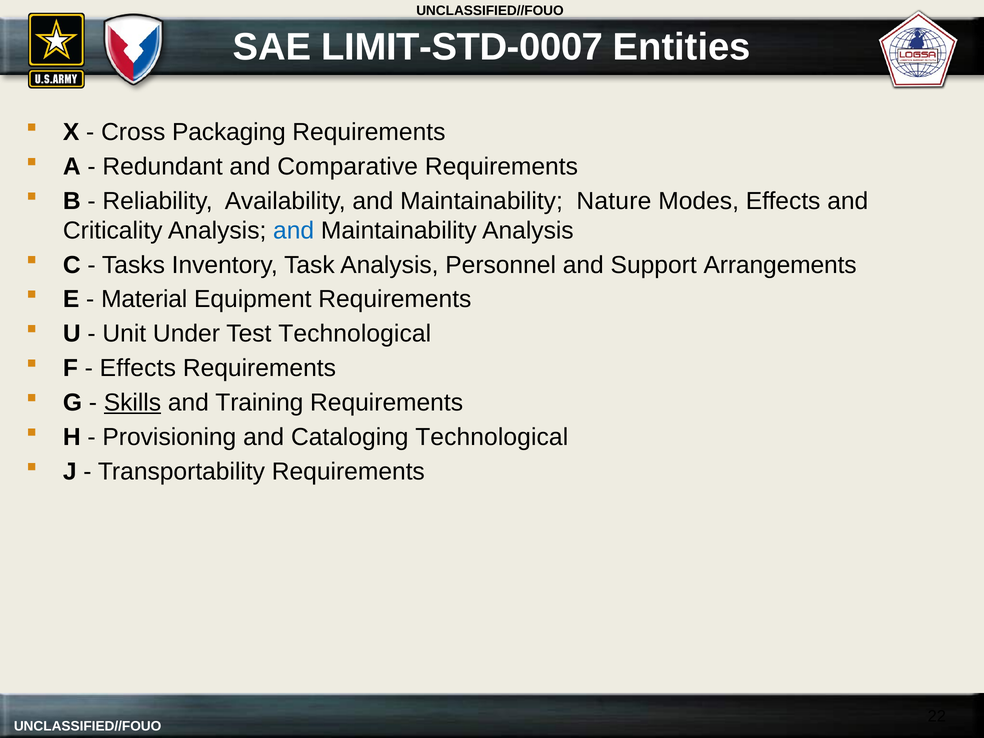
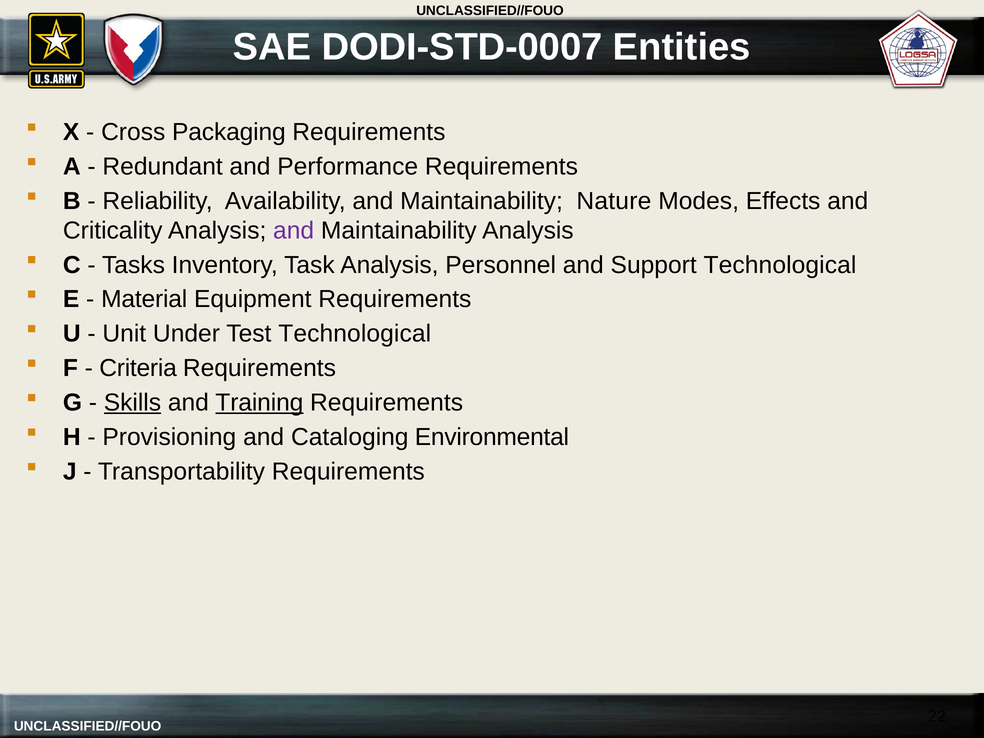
LIMIT-STD-0007: LIMIT-STD-0007 -> DODI-STD-0007 (462, 47)
Comparative: Comparative -> Performance (348, 166)
and colour: blue -> purple (294, 230)
Support Arrangements: Arrangements -> Technological (780, 265)
Effects: Effects -> Criteria (138, 368)
Training underline: none -> present (259, 403)
Cataloging Technological: Technological -> Environmental (492, 437)
